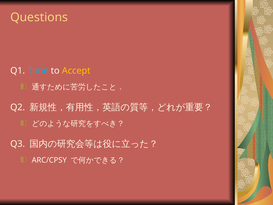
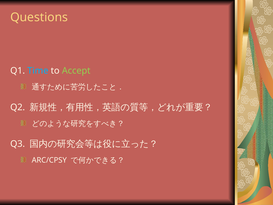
Accept colour: yellow -> light green (76, 71)
